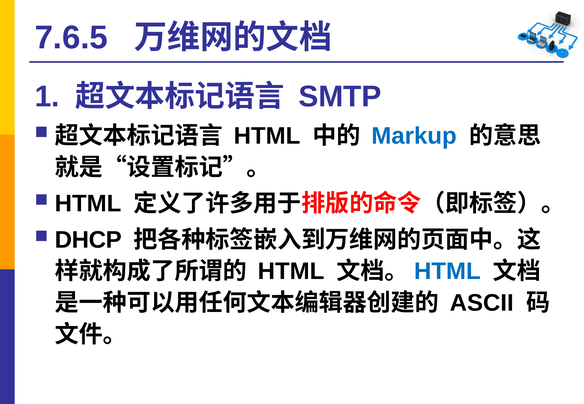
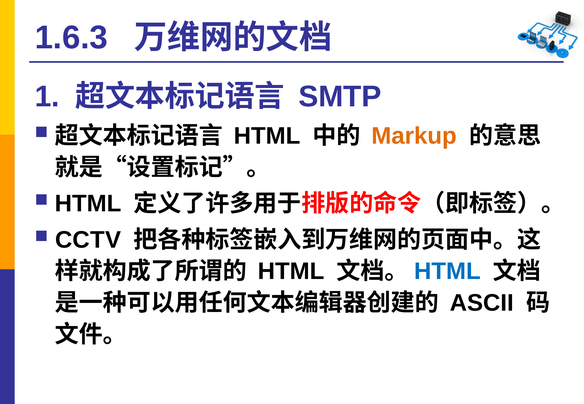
7.6.5: 7.6.5 -> 1.6.3 (71, 38)
Markup colour: blue -> orange (414, 136)
DHCP: DHCP -> CCTV (88, 240)
